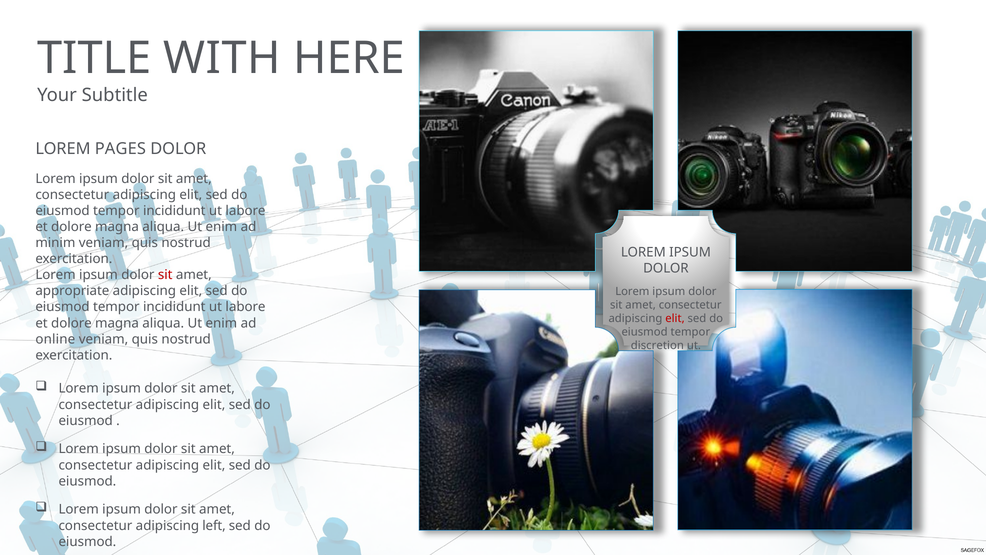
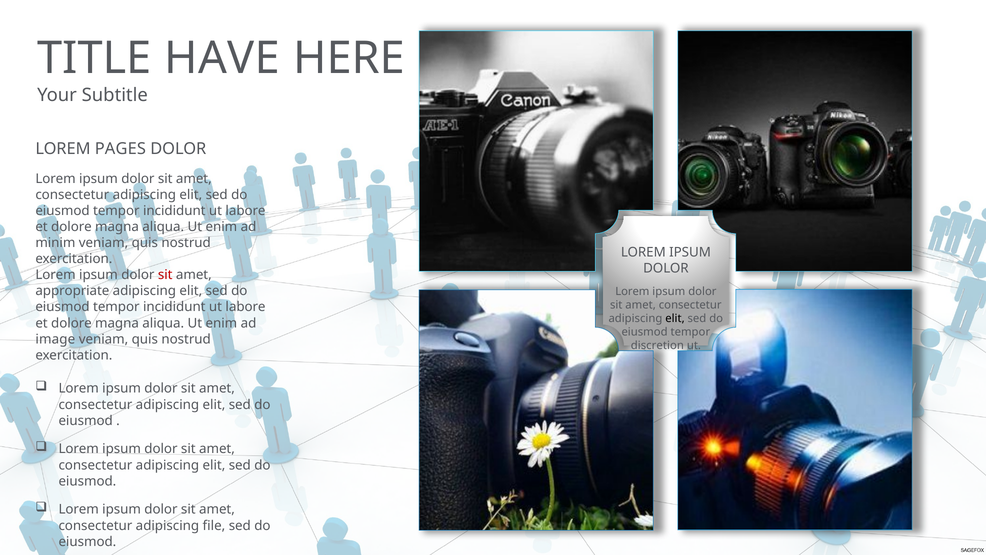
WITH: WITH -> HAVE (222, 59)
elit colour: red -> black (675, 318)
online: online -> image (55, 339)
left: left -> file (214, 525)
